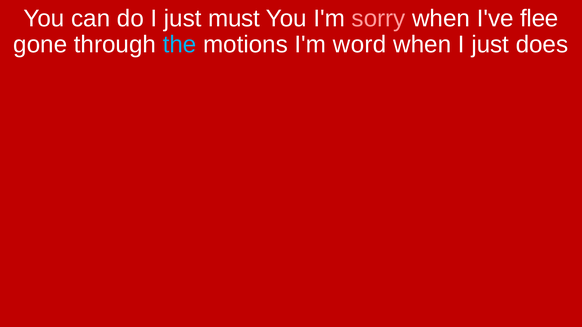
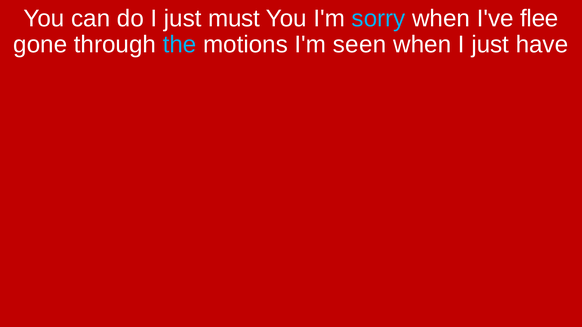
sorry colour: pink -> light blue (379, 18)
word: word -> seen (360, 45)
does: does -> have (542, 45)
